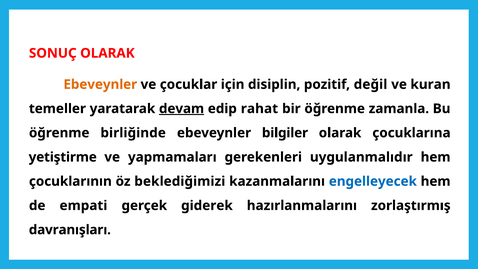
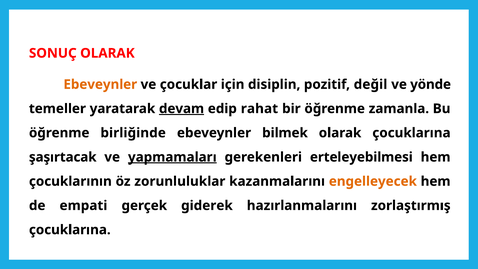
kuran: kuran -> yönde (431, 84)
bilgiler: bilgiler -> bilmek (285, 133)
yetiştirme: yetiştirme -> şaşırtacak (63, 157)
yapmamaları underline: none -> present (172, 157)
uygulanmalıdır: uygulanmalıdır -> erteleyebilmesi (361, 157)
beklediğimizi: beklediğimizi -> zorunluluklar (180, 181)
engelleyecek colour: blue -> orange (373, 181)
davranışları: davranışları -> çocuklarına (70, 230)
